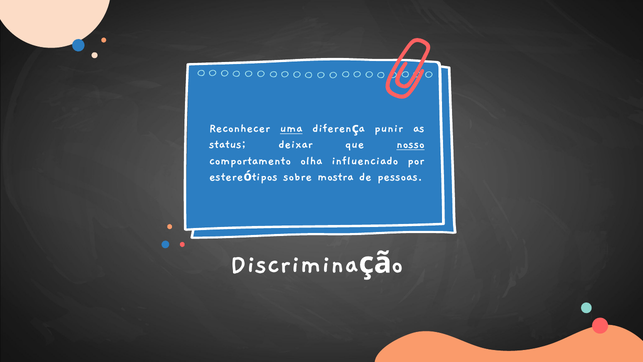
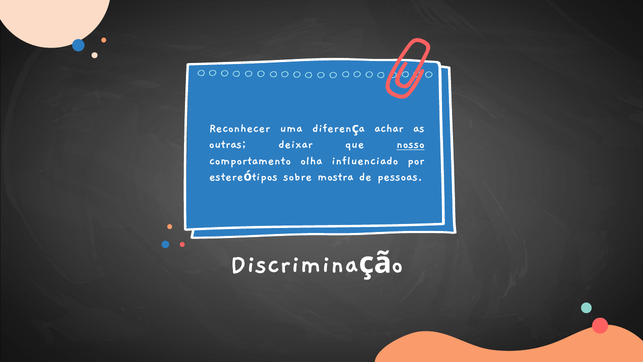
uma underline: present -> none (291, 128)
punir: punir -> achar (389, 128)
status: status -> outras (228, 144)
